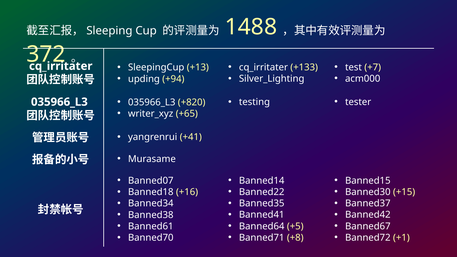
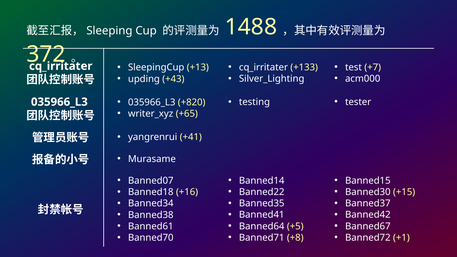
+94: +94 -> +43 (173, 79)
